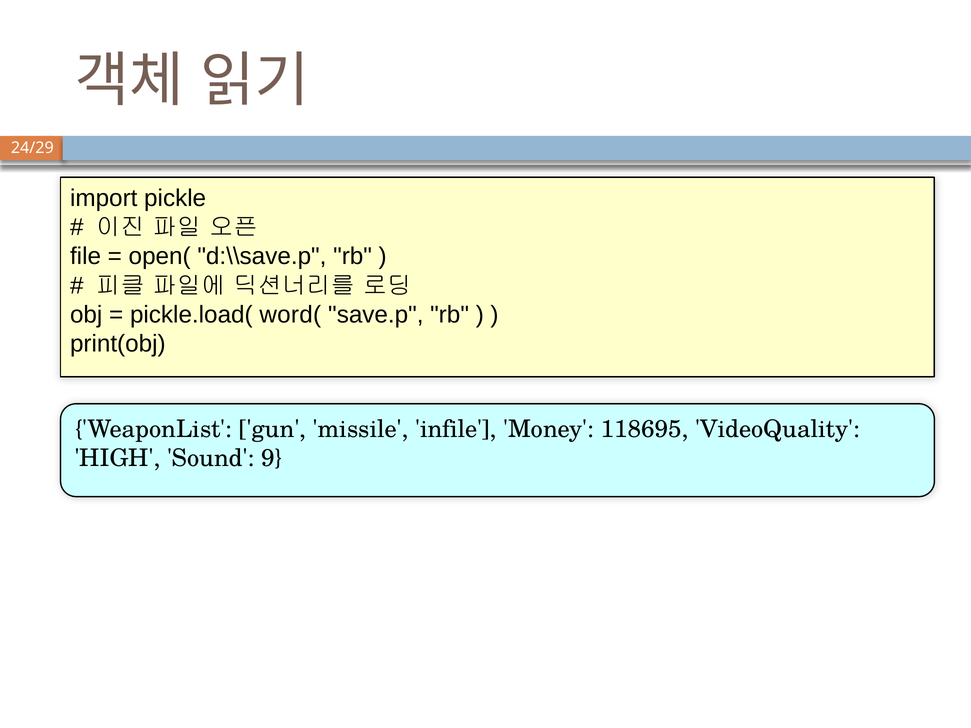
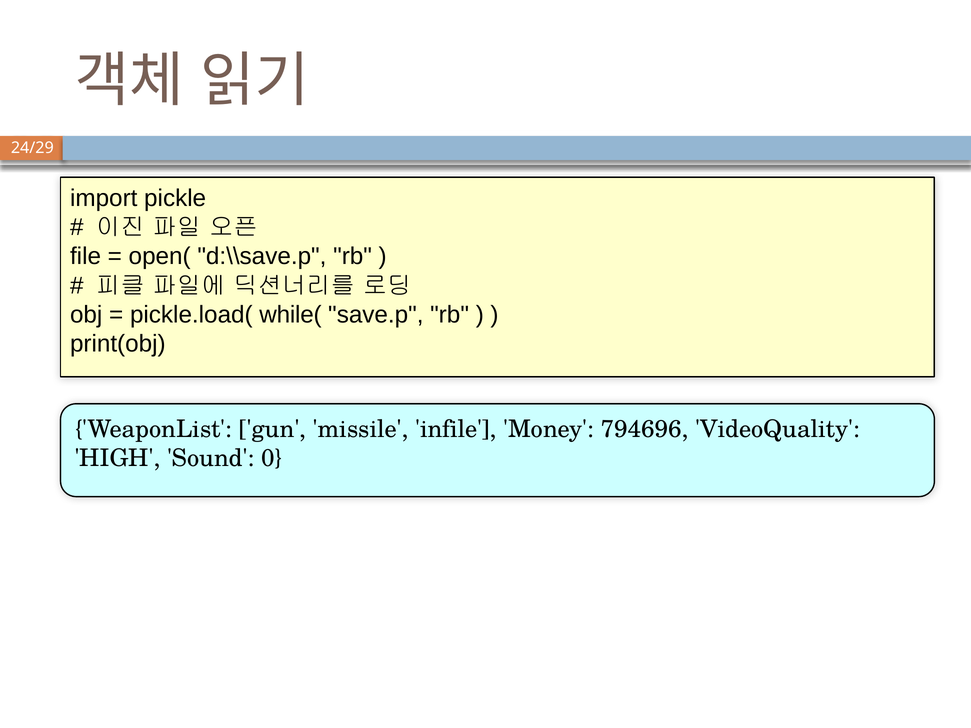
word(: word( -> while( (290, 315)
118695: 118695 -> 794696 (645, 429)
9: 9 -> 0 (272, 459)
